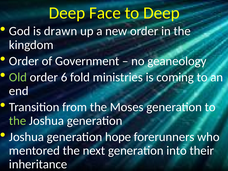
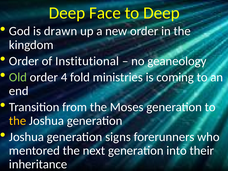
Government: Government -> Institutional (87, 61)
6: 6 -> 4 (64, 77)
the colour: light green -> yellow (18, 121)
hope: hope -> signs (118, 137)
